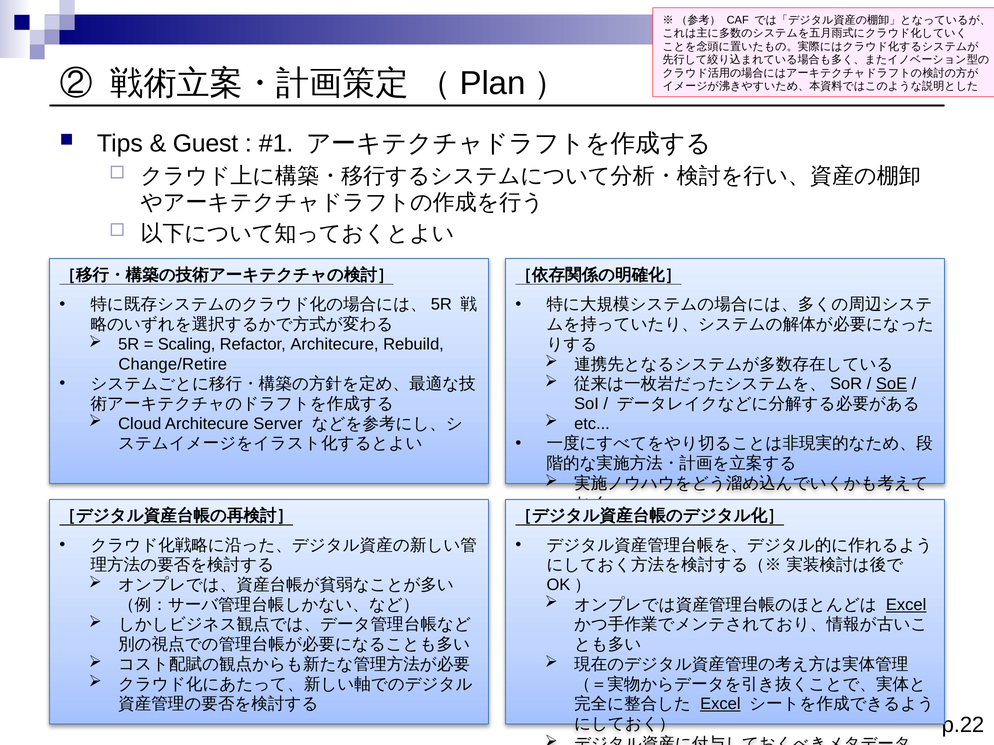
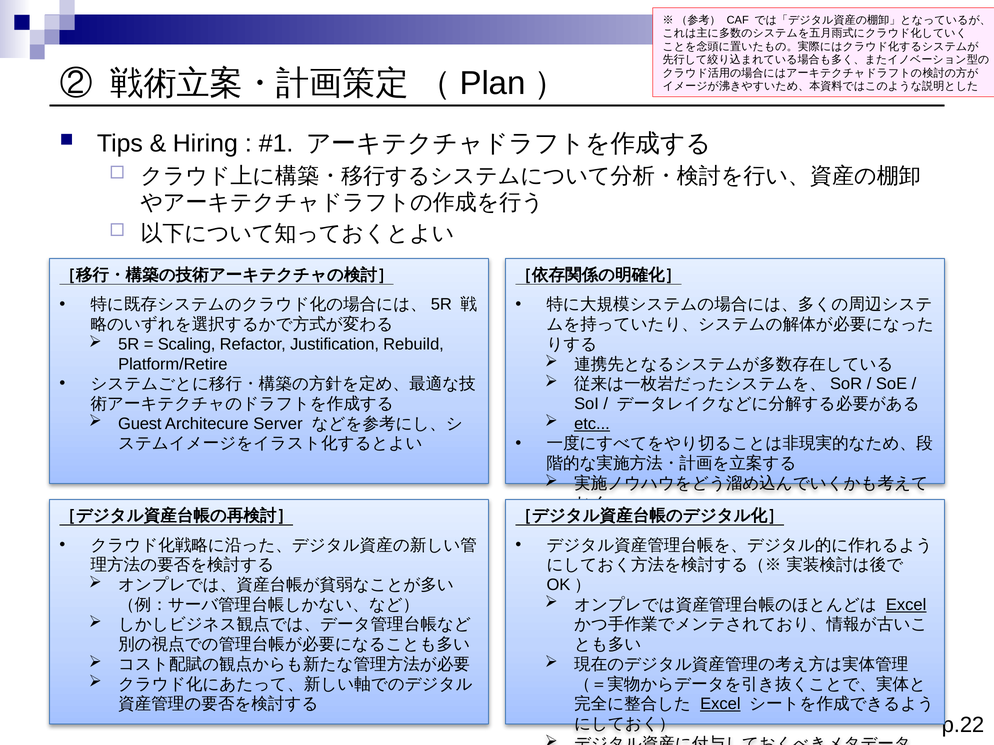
Guest: Guest -> Hiring (205, 144)
Refactor Architecure: Architecure -> Justification (335, 344)
Change/Retire: Change/Retire -> Platform/Retire (173, 364)
SoE underline: present -> none (892, 384)
Cloud: Cloud -> Guest (140, 424)
etc underline: none -> present (592, 424)
